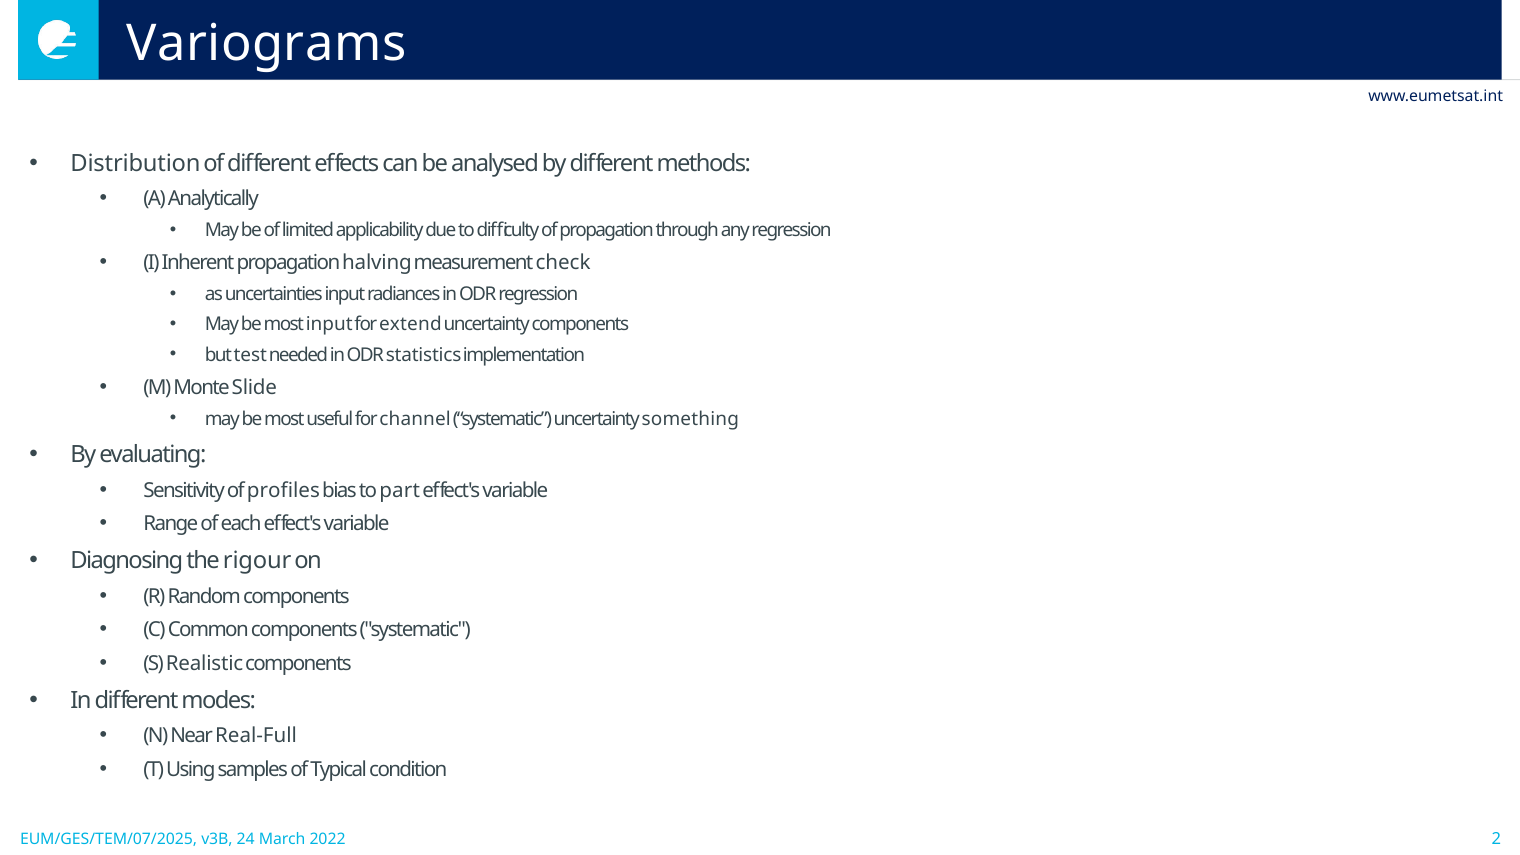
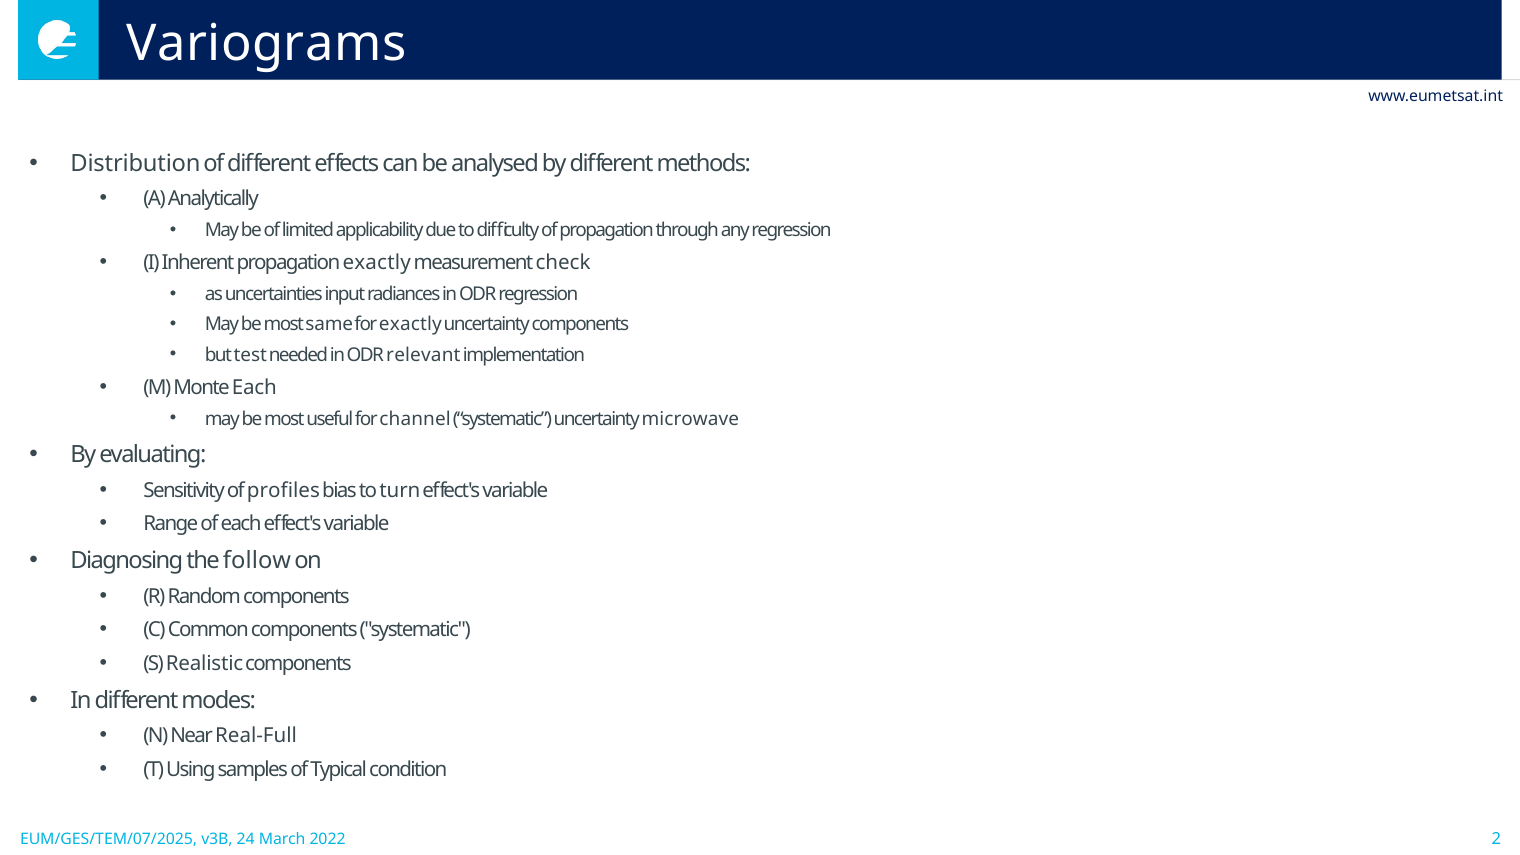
propagation halving: halving -> exactly (377, 263)
most input: input -> same (329, 325)
for extend: extend -> exactly (410, 325)
statistics: statistics -> relevant (423, 355)
Monte Slide: Slide -> Each (254, 388)
something: something -> microwave (690, 419)
part: part -> turn (400, 490)
rigour: rigour -> follow (257, 561)
